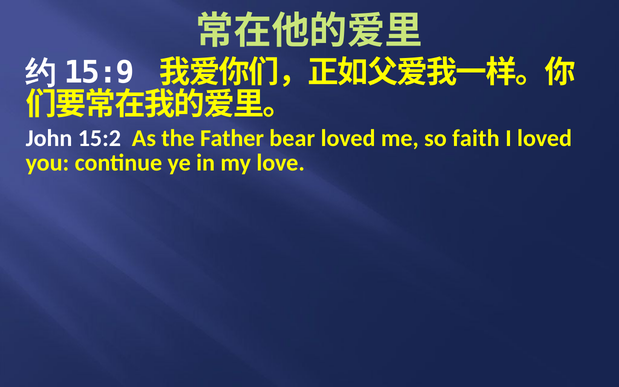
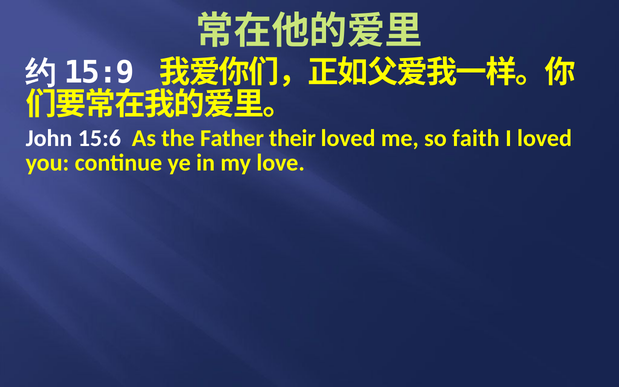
15:2: 15:2 -> 15:6 (99, 138)
bear: bear -> their (292, 138)
